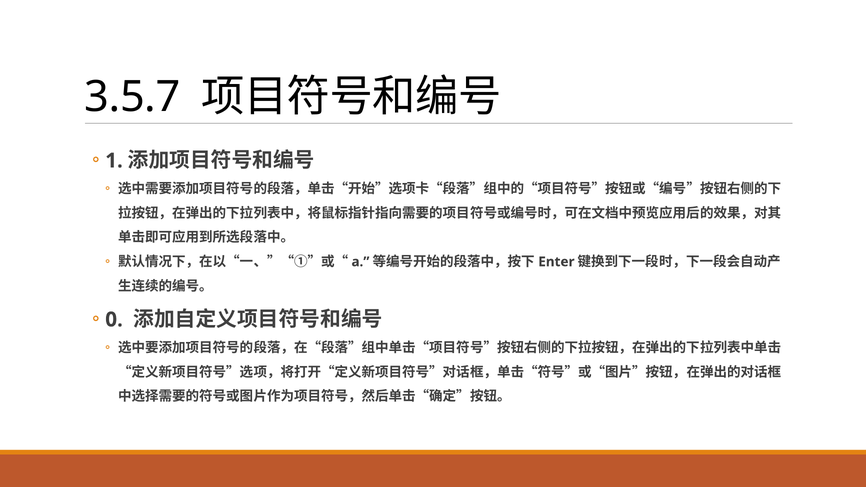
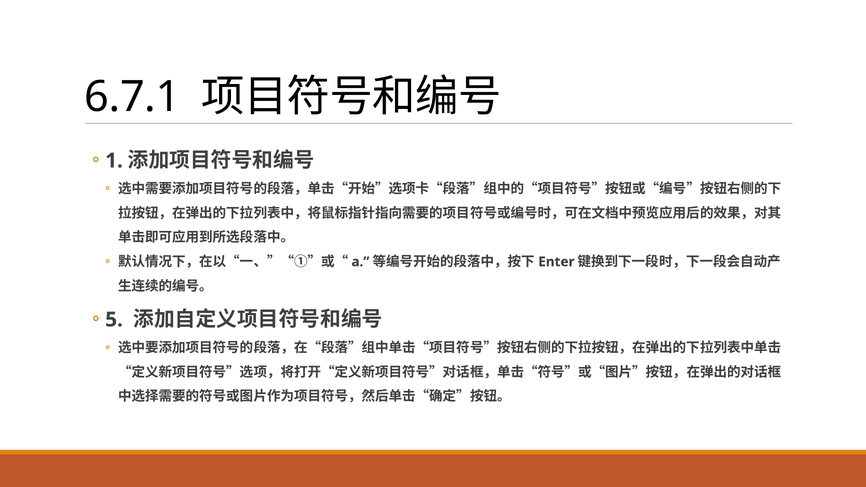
3.5.7: 3.5.7 -> 6.7.1 (132, 97)
0: 0 -> 5 (114, 320)
